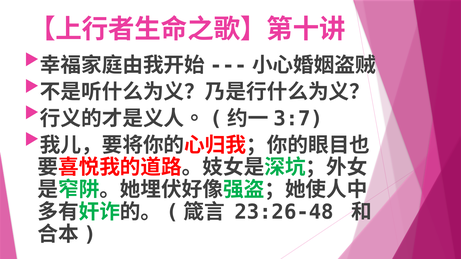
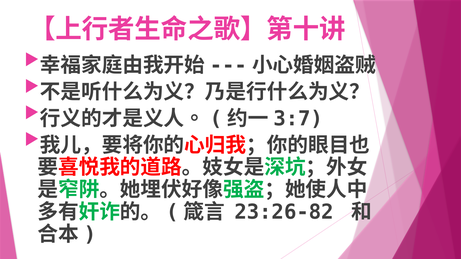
23:26-48: 23:26-48 -> 23:26-82 (284, 212)
